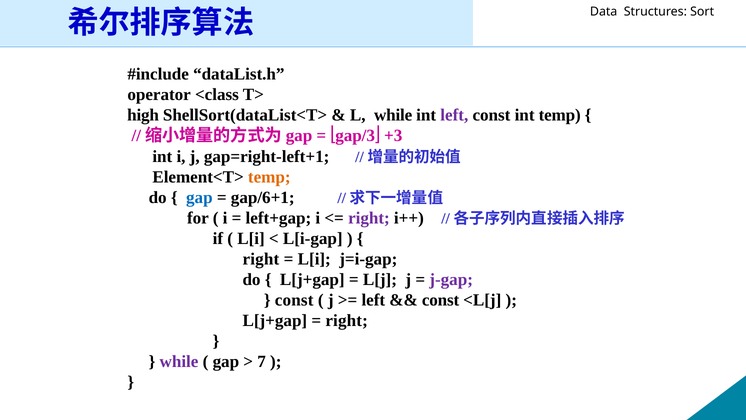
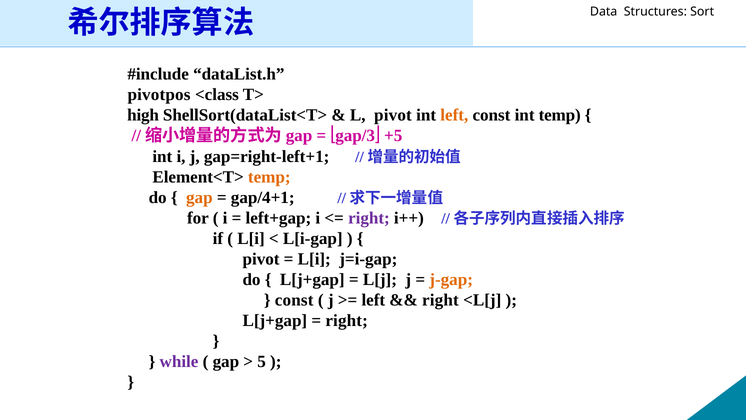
operator: operator -> pivotpos (159, 95)
L while: while -> pivot (393, 115)
left colour: purple -> orange (454, 115)
+3: +3 -> +5 (393, 136)
gap colour: blue -> orange (199, 197)
gap/6+1: gap/6+1 -> gap/4+1 (263, 197)
right: right -> pivot (261, 259)
j-gap colour: purple -> orange (451, 279)
const: const -> right (440, 300)
7: 7 -> 5 (262, 361)
